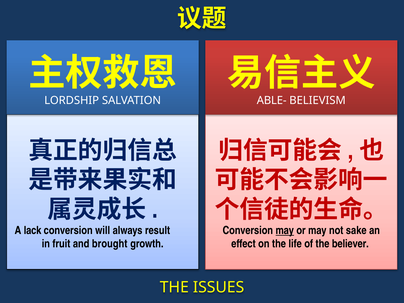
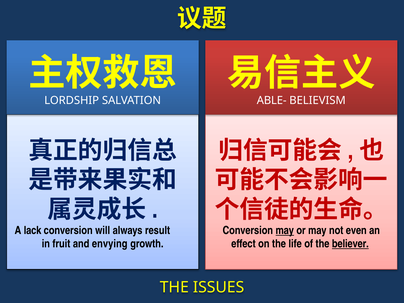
sake: sake -> even (356, 230)
brought: brought -> envying (110, 244)
believer underline: none -> present (350, 244)
